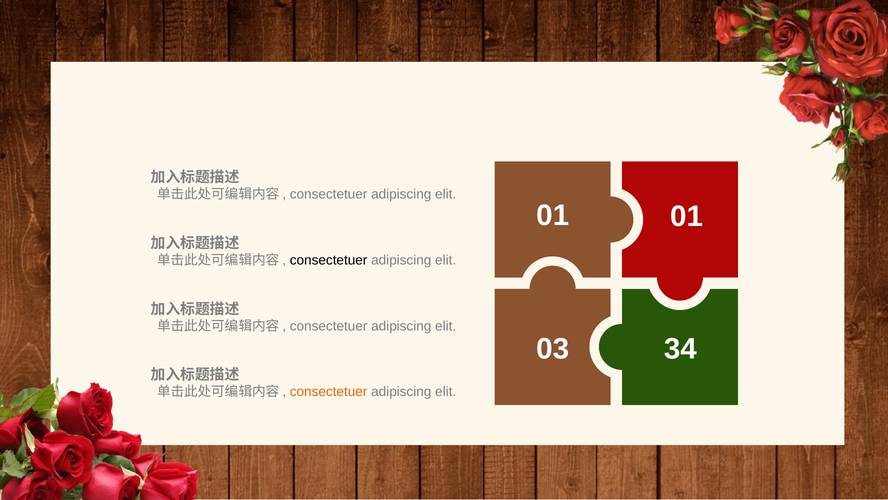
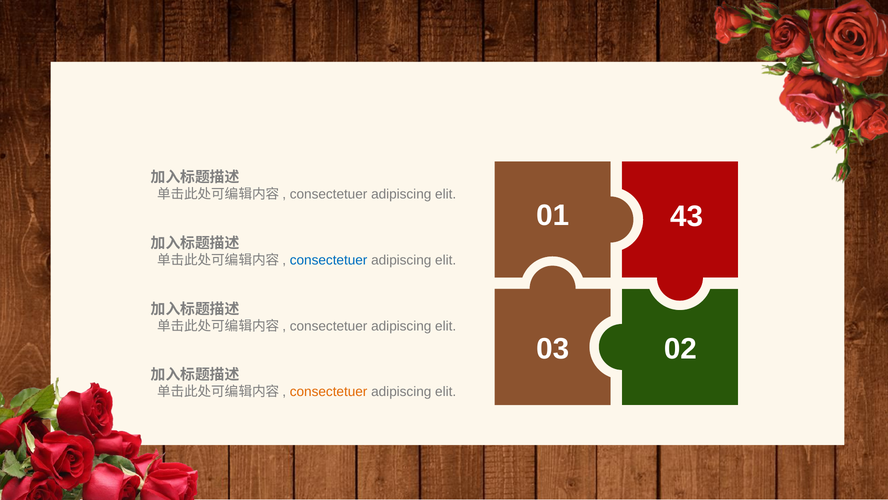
01 01: 01 -> 43 (687, 216)
consectetuer colour: black -> blue (329, 260)
34: 34 -> 02 (680, 349)
